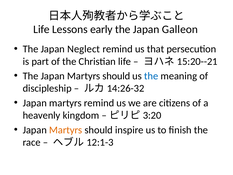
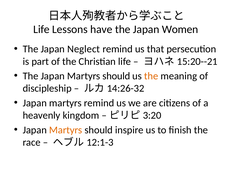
early: early -> have (101, 29)
Galleon: Galleon -> Women (180, 29)
the colour: blue -> orange (151, 76)
